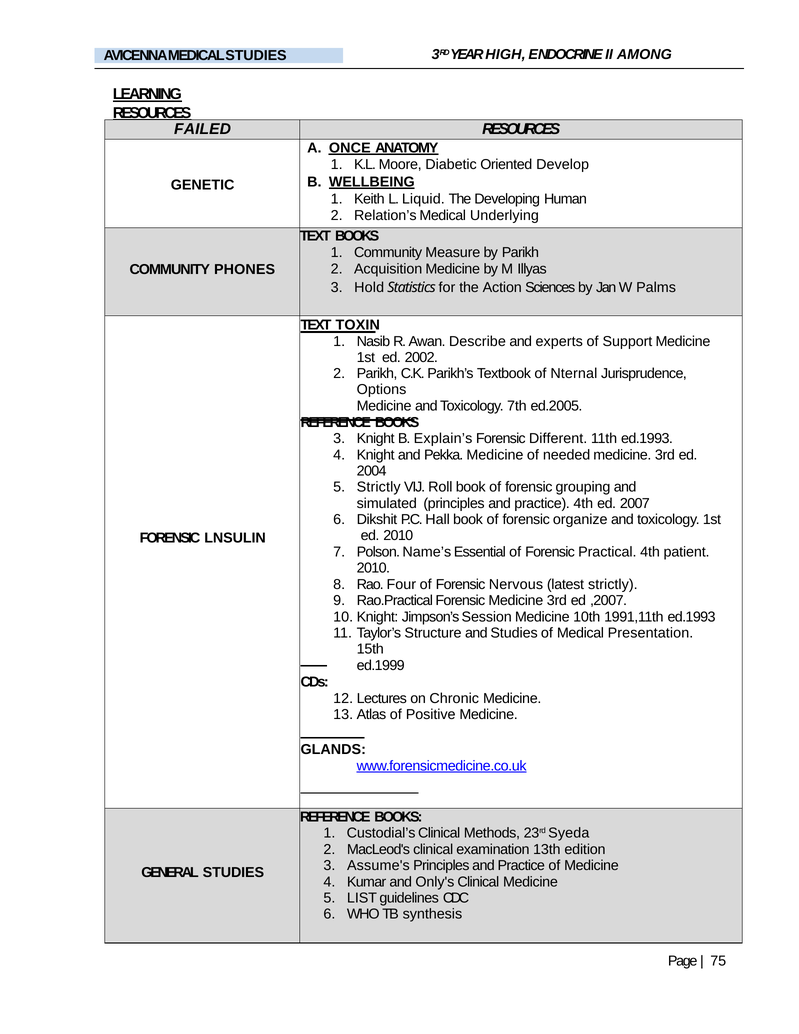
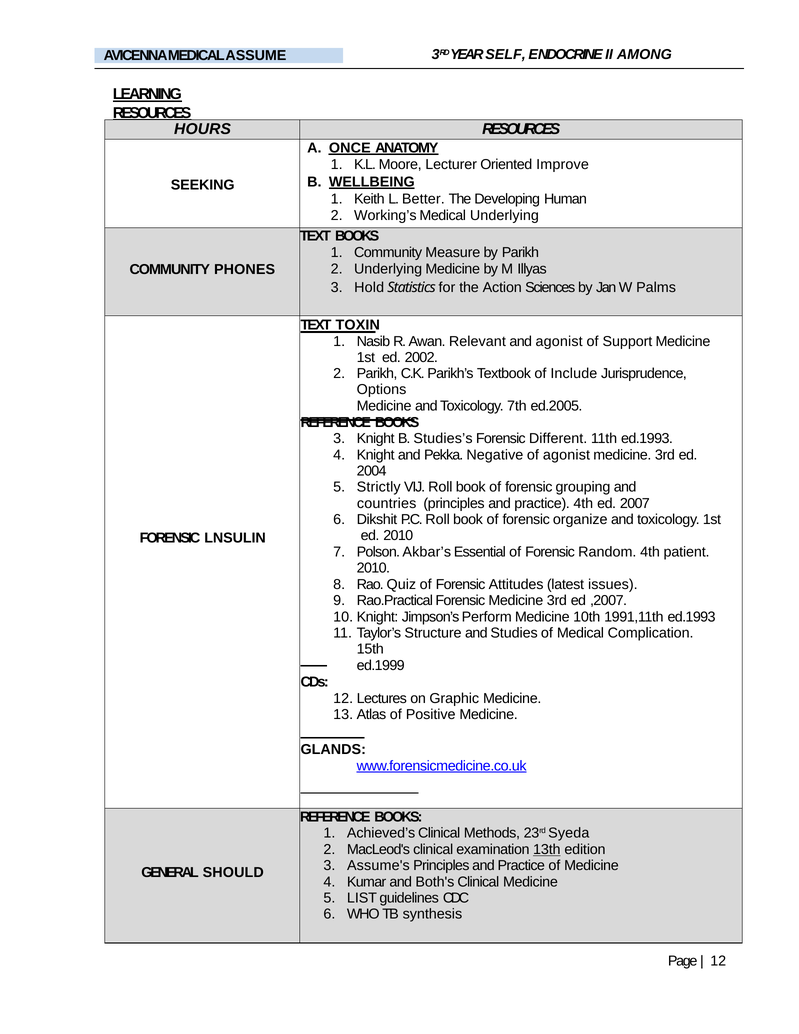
HIGH: HIGH -> SELF (506, 55)
MEDICAL STUDIES: STUDIES -> ASSUME (256, 55)
FAILED: FAILED -> HOURS (203, 129)
Diabetic: Diabetic -> Lecturer (451, 164)
Develop: Develop -> Improve (563, 164)
GENETIC: GENETIC -> SEEKING (203, 185)
Liquid: Liquid -> Better (423, 199)
Relation’s: Relation’s -> Working’s (385, 216)
Acquisition: Acquisition -> Underlying (388, 269)
Describe: Describe -> Relevant (477, 341)
and experts: experts -> agonist (559, 341)
Nternal: Nternal -> Include (574, 374)
Explain’s: Explain’s -> Studies’s (443, 439)
Pekka Medicine: Medicine -> Negative (495, 455)
of needed: needed -> agonist (566, 455)
simulated: simulated -> countries (387, 503)
P.C Hall: Hall -> Roll (438, 519)
Name’s: Name’s -> Akbar’s (427, 552)
Practical: Practical -> Random (607, 552)
Four: Four -> Quiz (401, 584)
Nervous: Nervous -> Attitudes (516, 584)
latest strictly: strictly -> issues (613, 584)
Session: Session -> Perform (487, 617)
Presentation: Presentation -> Complication (651, 633)
Chronic: Chronic -> Graphic (454, 698)
Custodial’s: Custodial’s -> Achieved’s (381, 833)
13th underline: none -> present (547, 850)
GENERAL STUDIES: STUDIES -> SHOULD (233, 873)
Only's: Only's -> Both's (435, 882)
75: 75 -> 12 (718, 961)
